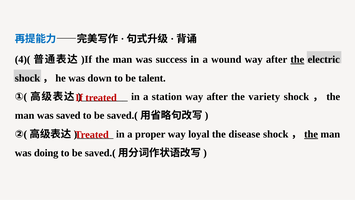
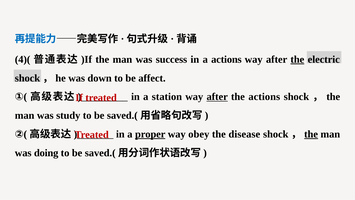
a wound: wound -> actions (226, 59)
talent: talent -> affect (152, 78)
after underline: none -> present (217, 97)
the variety: variety -> actions (264, 97)
saved: saved -> study (68, 115)
proper underline: none -> present (150, 134)
loyal: loyal -> obey (199, 134)
